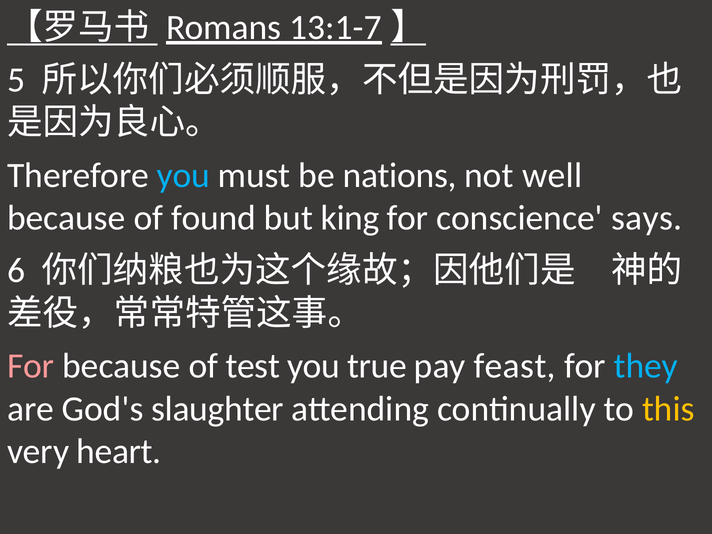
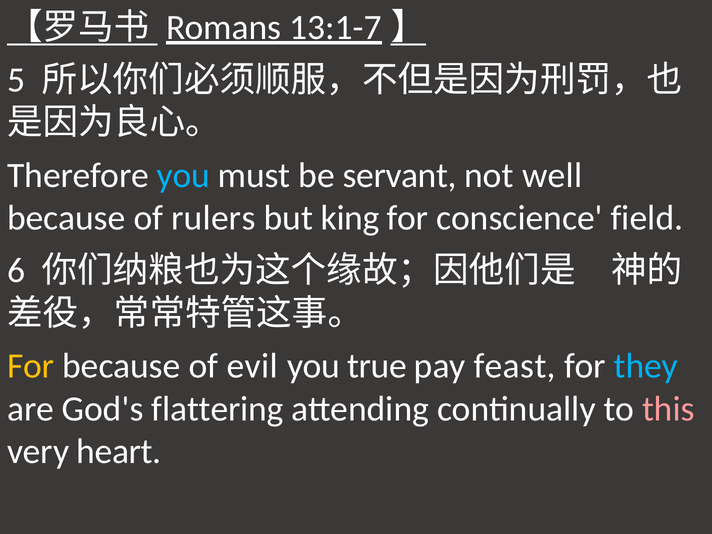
nations: nations -> servant (400, 175)
found: found -> rulers (213, 218)
says: says -> field (647, 218)
For colour: pink -> yellow (31, 366)
test: test -> evil (252, 366)
slaughter: slaughter -> flattering (217, 409)
this colour: yellow -> pink (668, 409)
